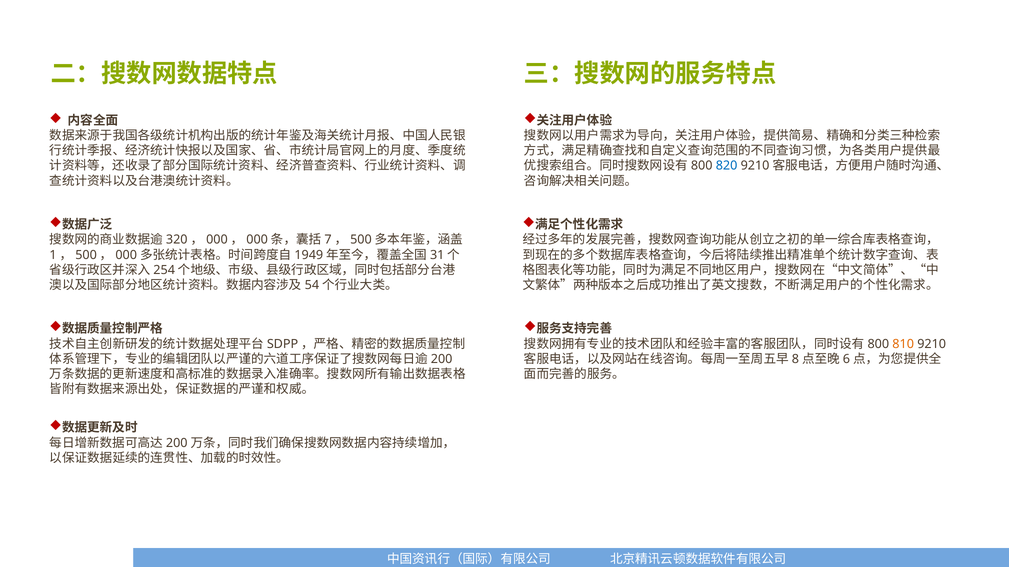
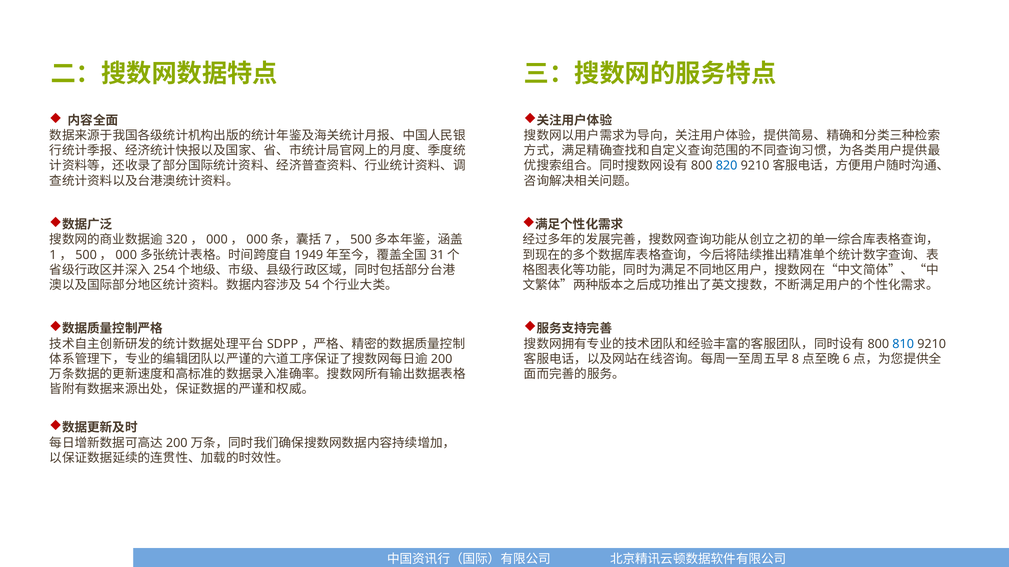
810 colour: orange -> blue (903, 344)
